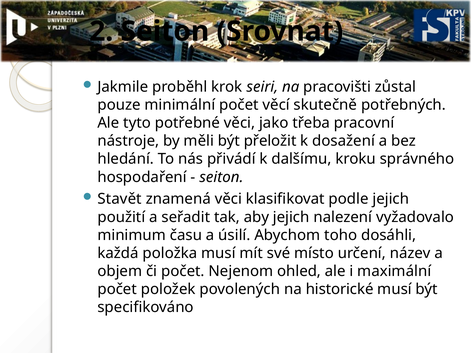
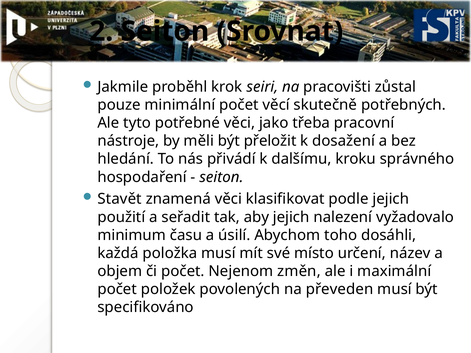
ohled: ohled -> změn (299, 271)
historické: historické -> převeden (340, 289)
